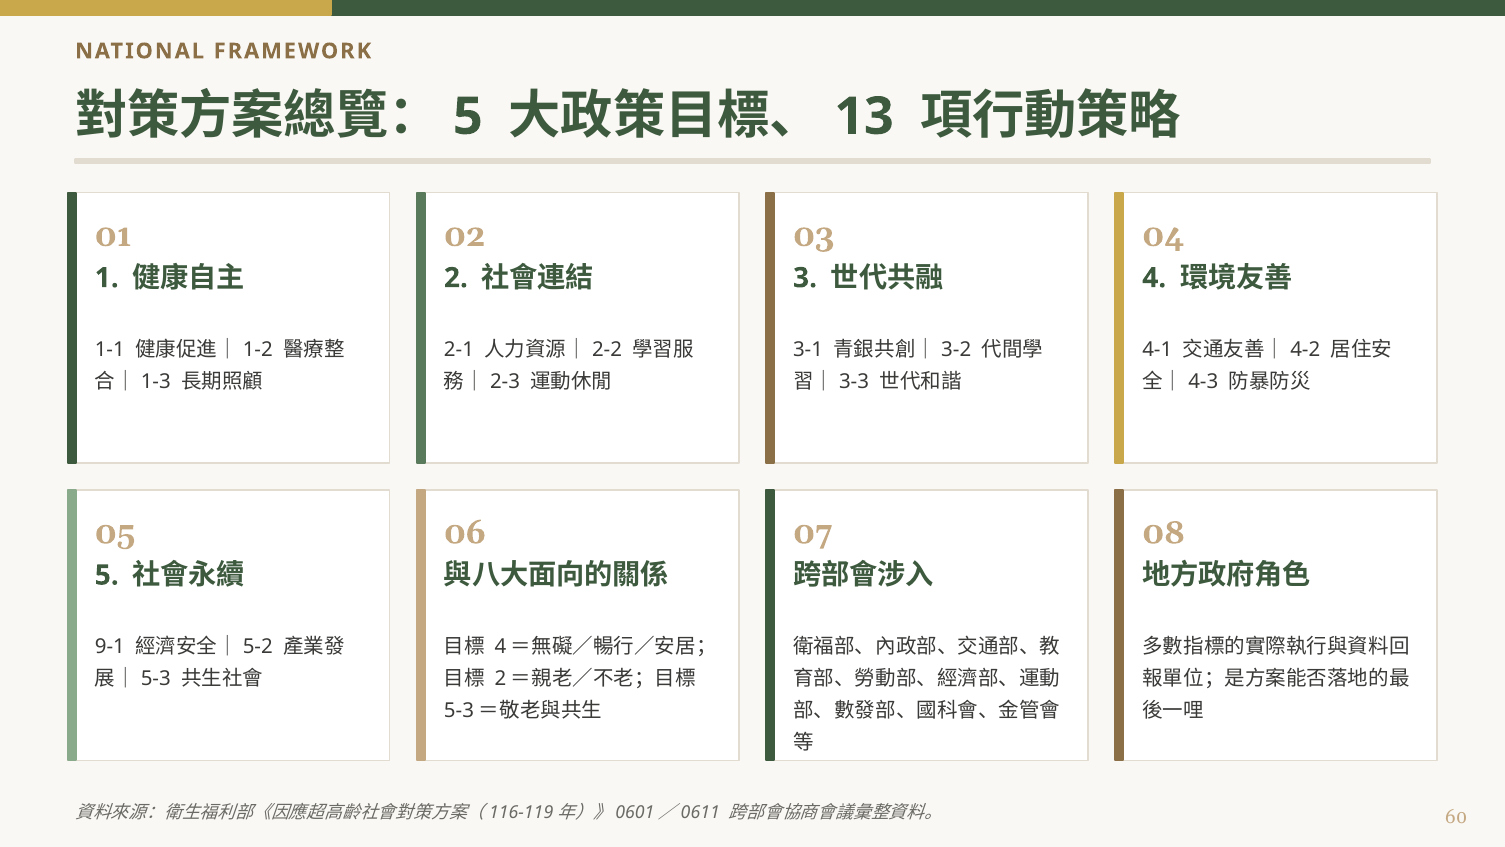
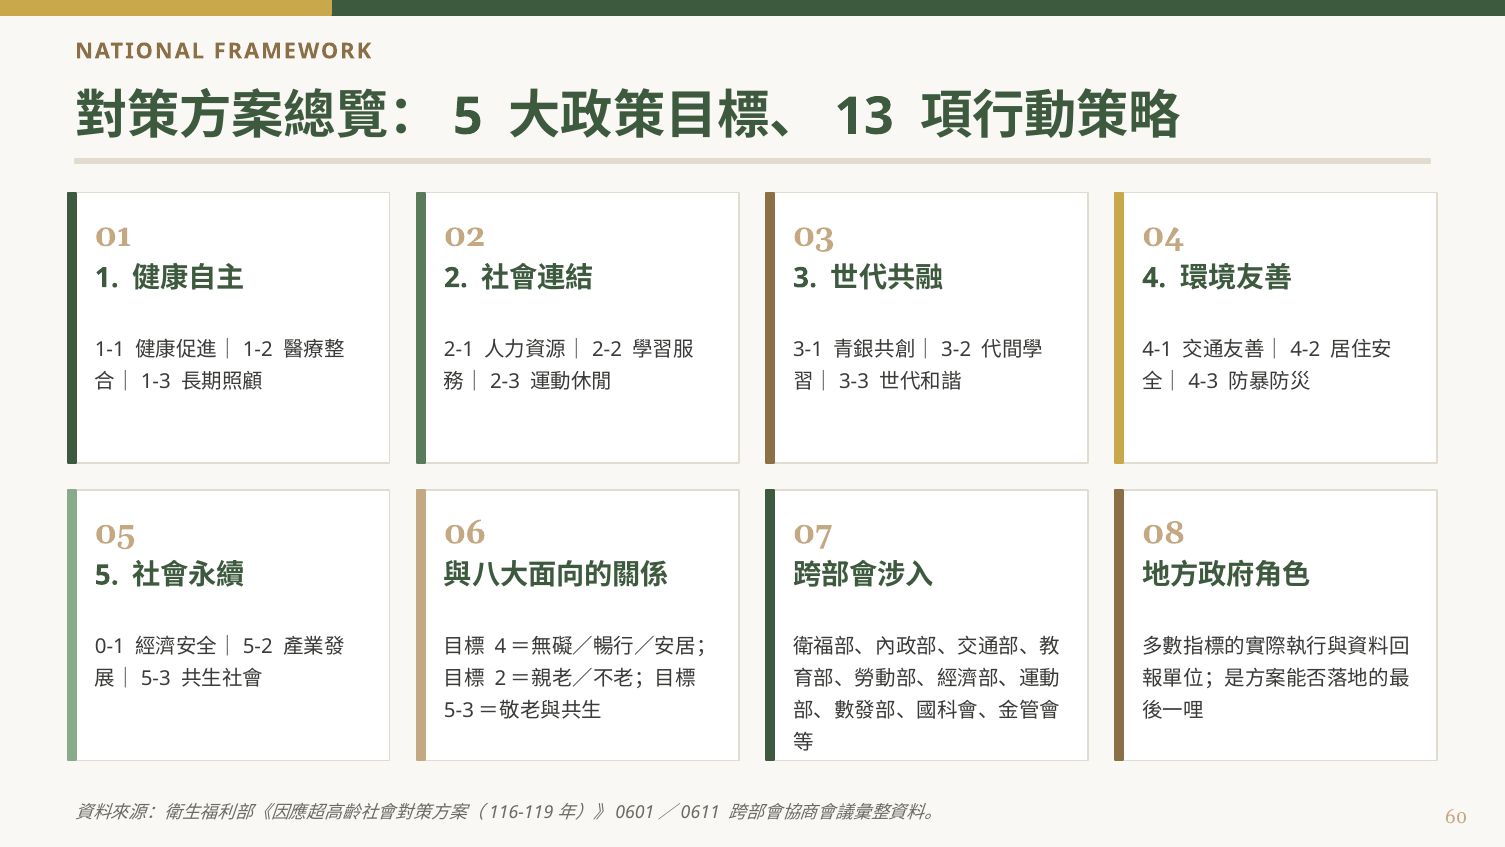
9-1: 9-1 -> 0-1 (110, 646)
